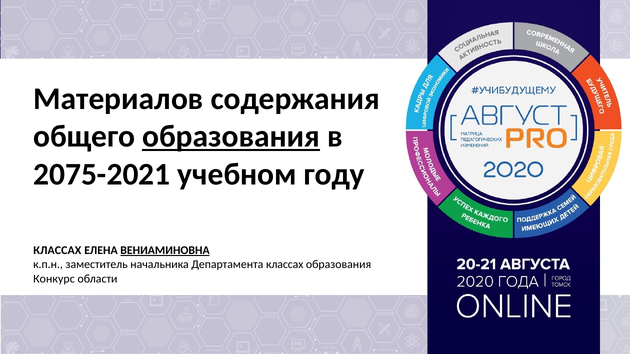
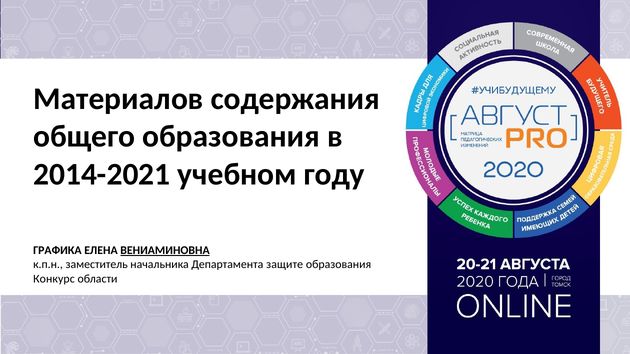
образования underline: present -> none (231, 137)
2075-2021: 2075-2021 -> 2014-2021 (102, 174)
КЛАССАХ: КЛАССАХ -> ГРАФИКА (57, 251)
Департамента классах: классах -> защите (285, 265)
